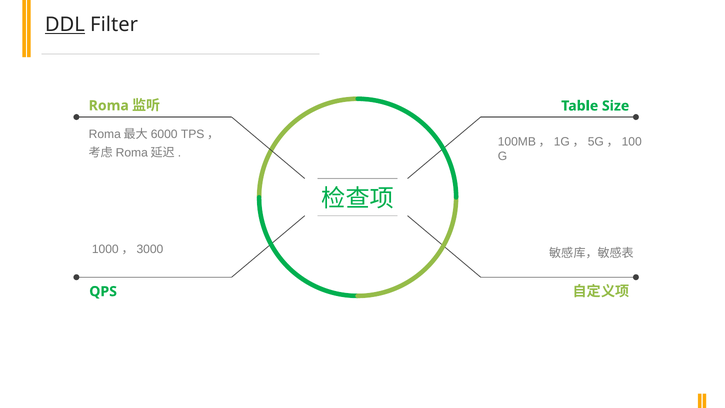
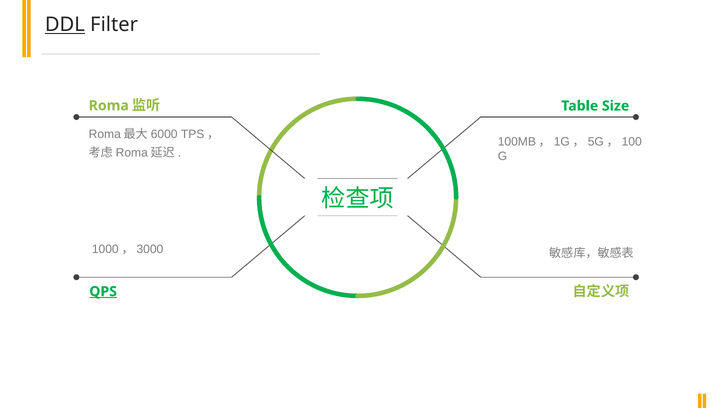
QPS underline: none -> present (103, 291)
